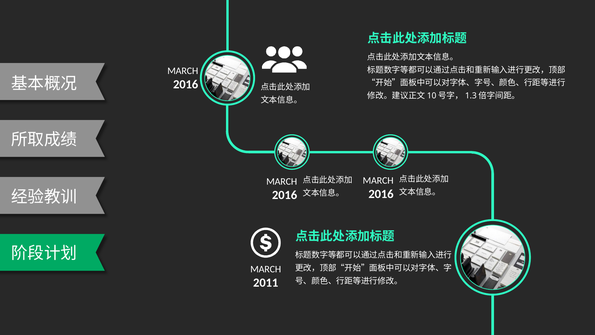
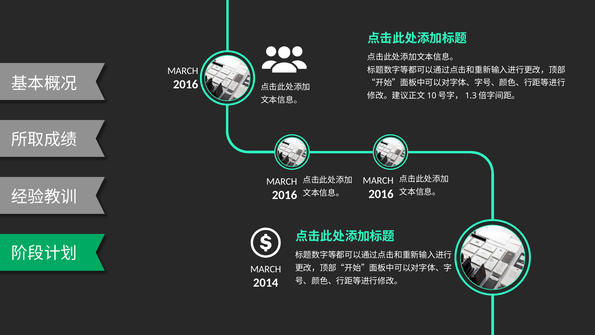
2011: 2011 -> 2014 (266, 282)
